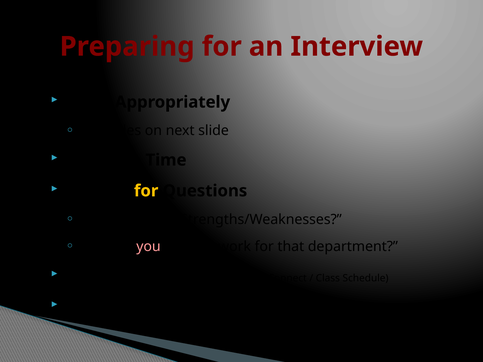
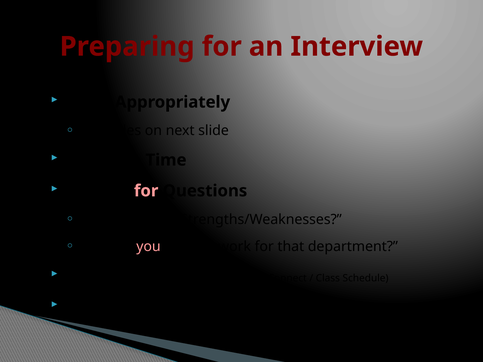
for colour: yellow -> pink (146, 191)
